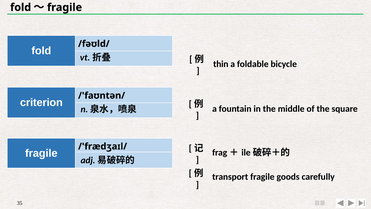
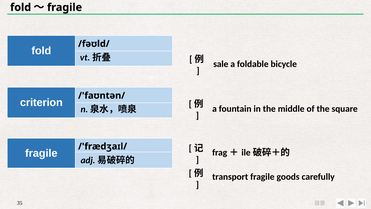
thin: thin -> sale (221, 64)
